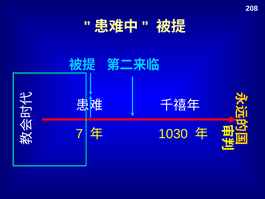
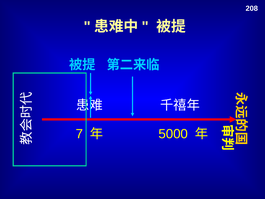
1030: 1030 -> 5000 (173, 134)
